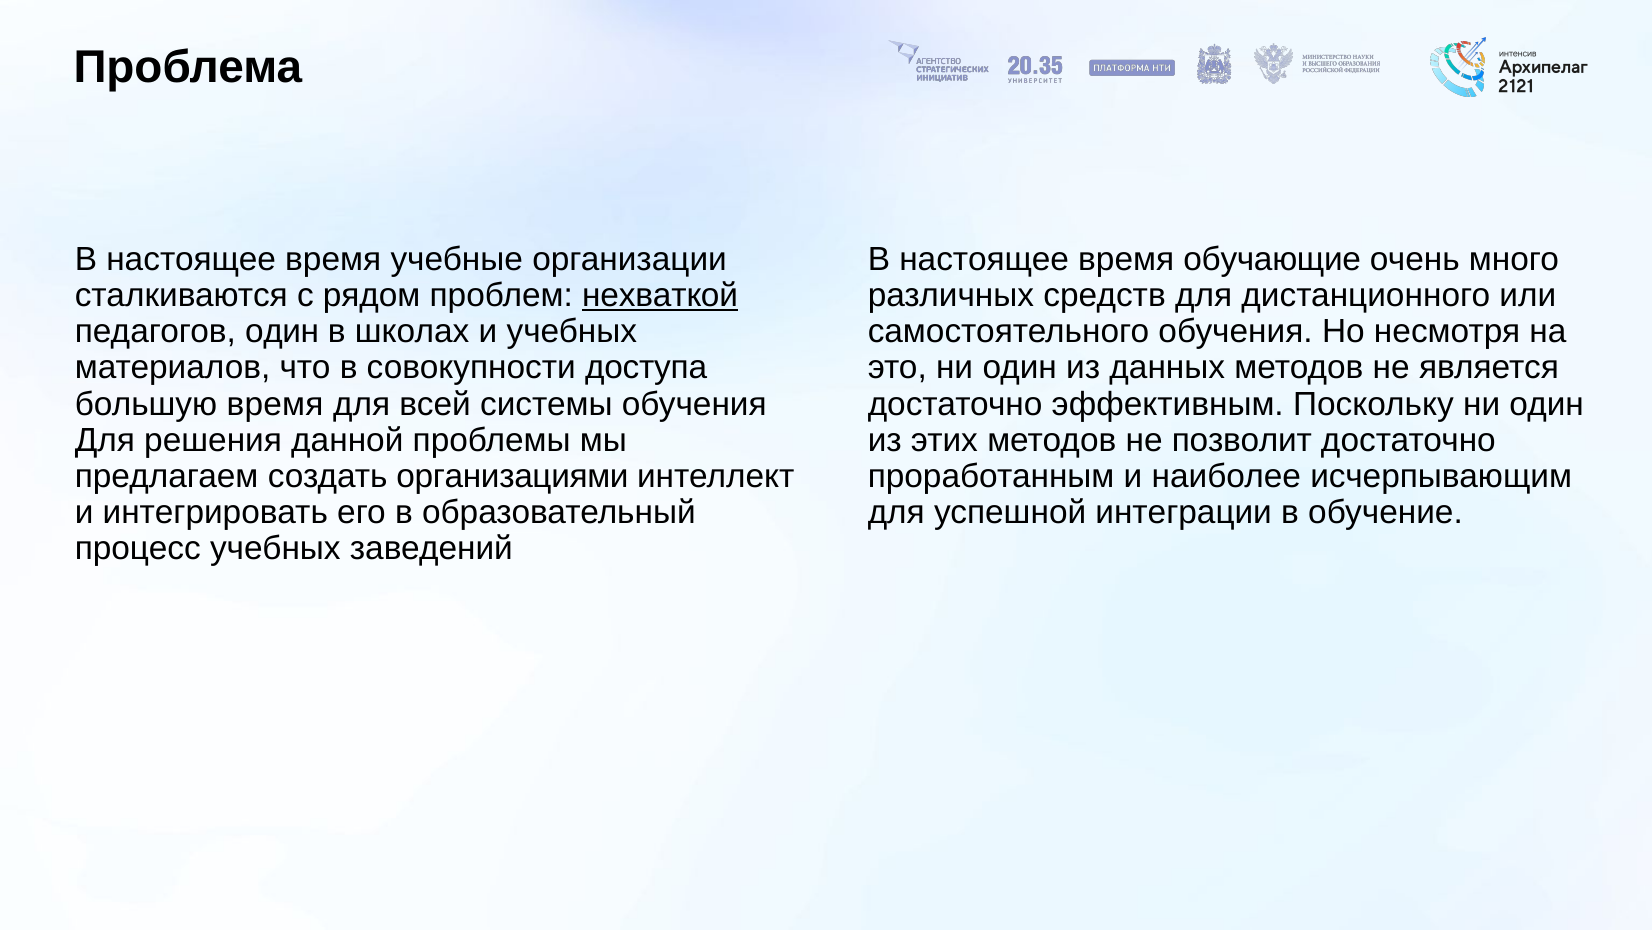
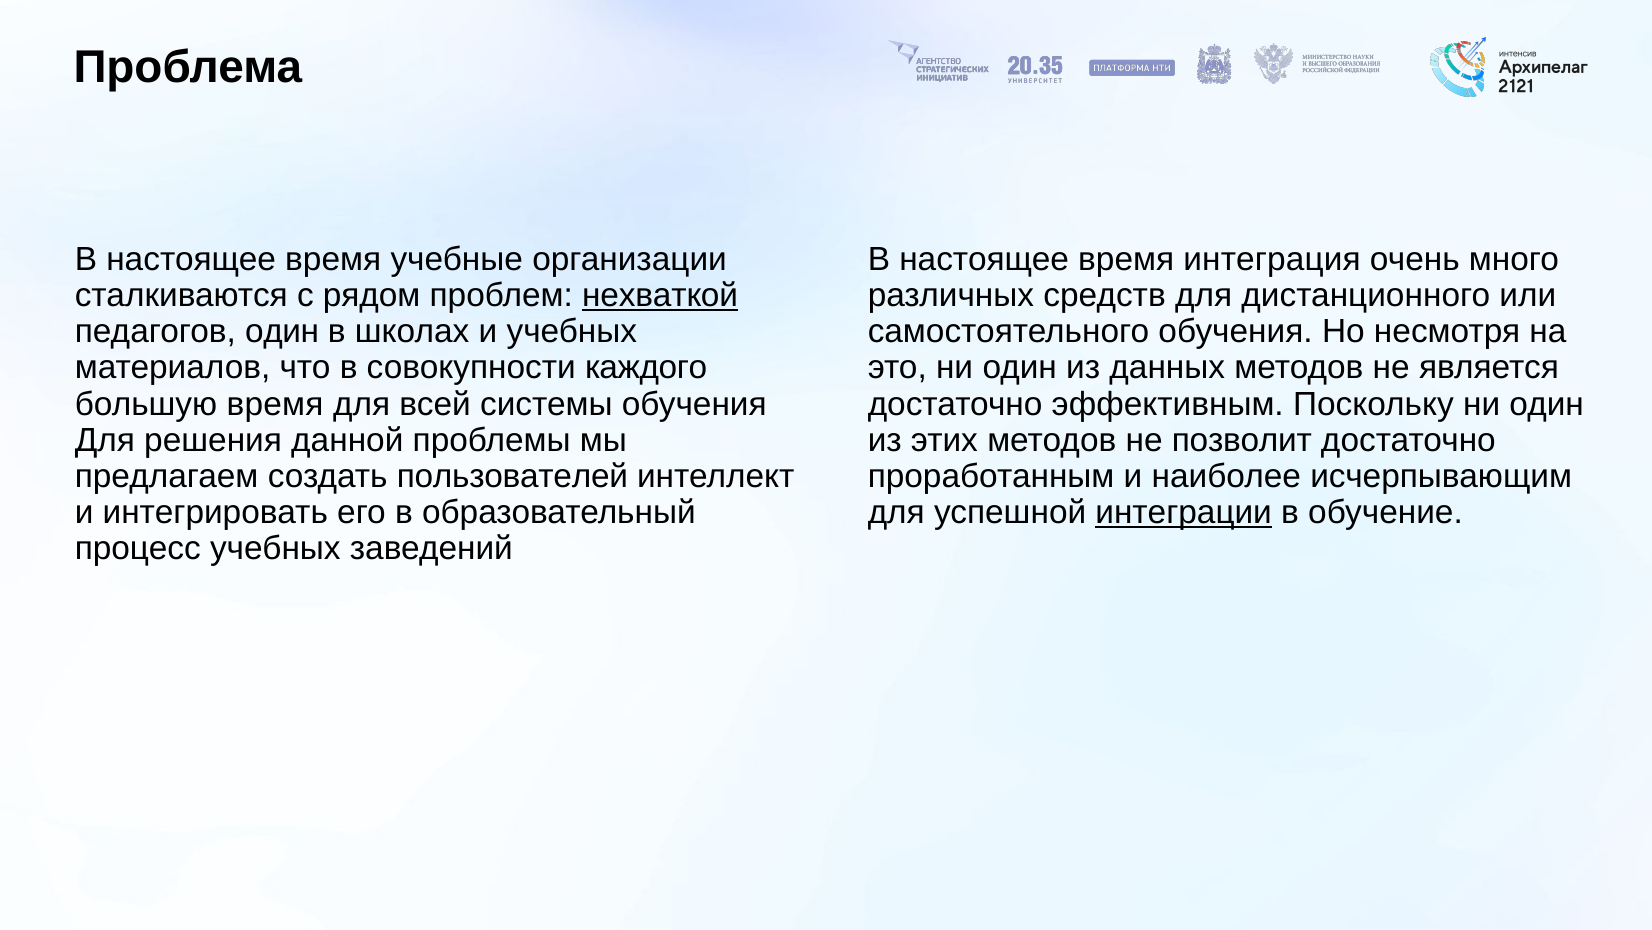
обучающие: обучающие -> интеграция (1272, 260)
доступа: доступа -> каждого (646, 368)
организациями: организациями -> пользователей (512, 476)
интеграции underline: none -> present (1184, 512)
